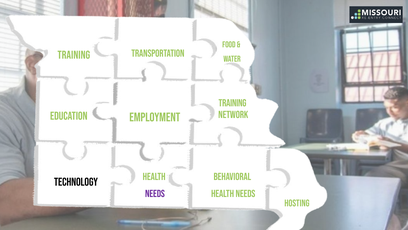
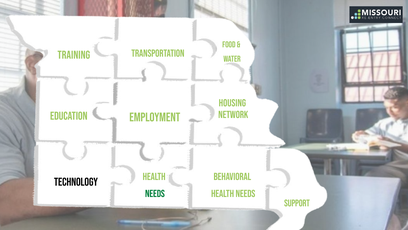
Training: Training -> Housing (232, 103)
needs colour: purple -> green (155, 193)
Hosting: Hosting -> Support (297, 203)
